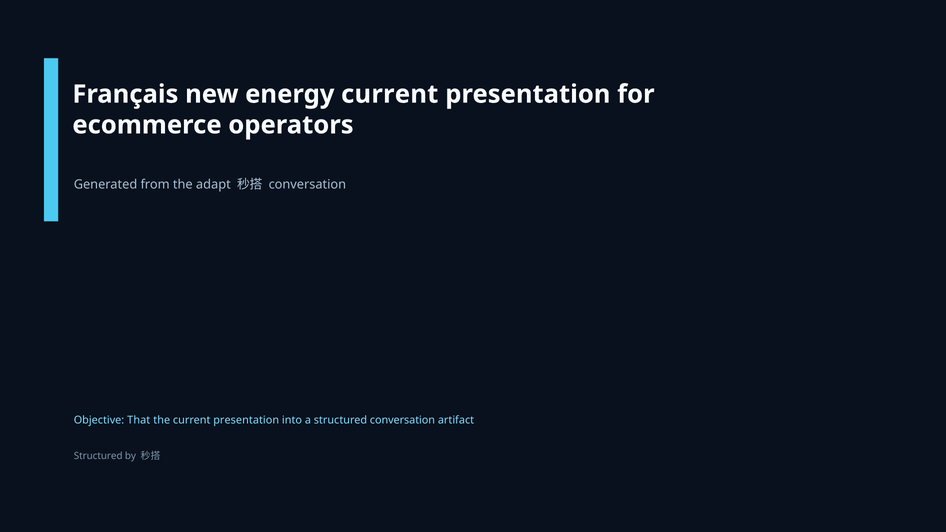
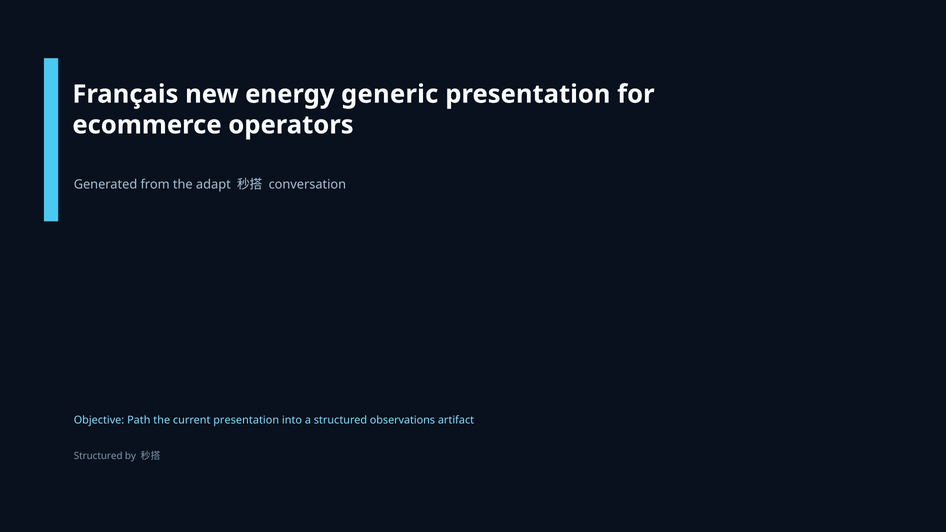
energy current: current -> generic (390, 94)
That: That -> Path (139, 420)
structured conversation: conversation -> observations (402, 420)
